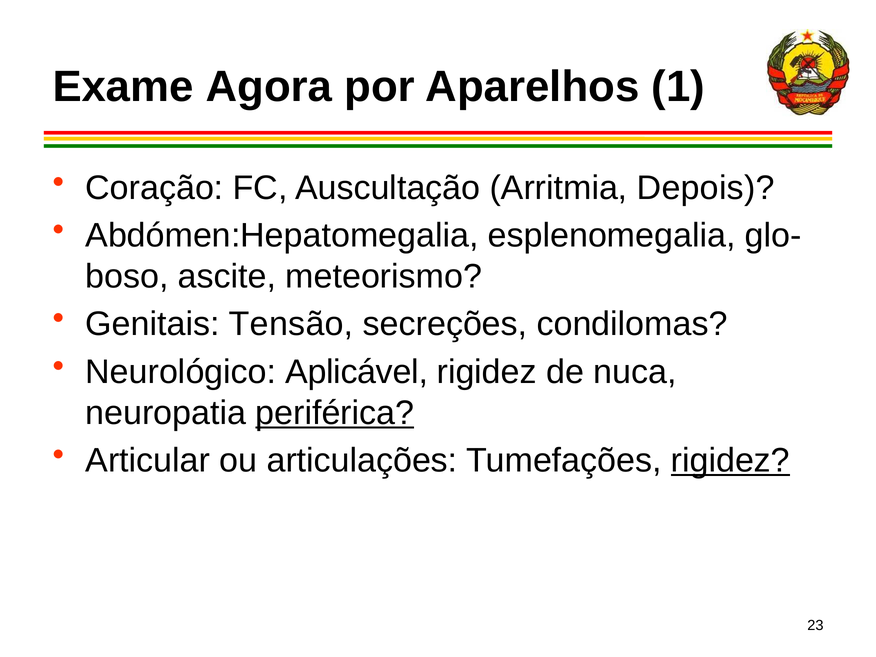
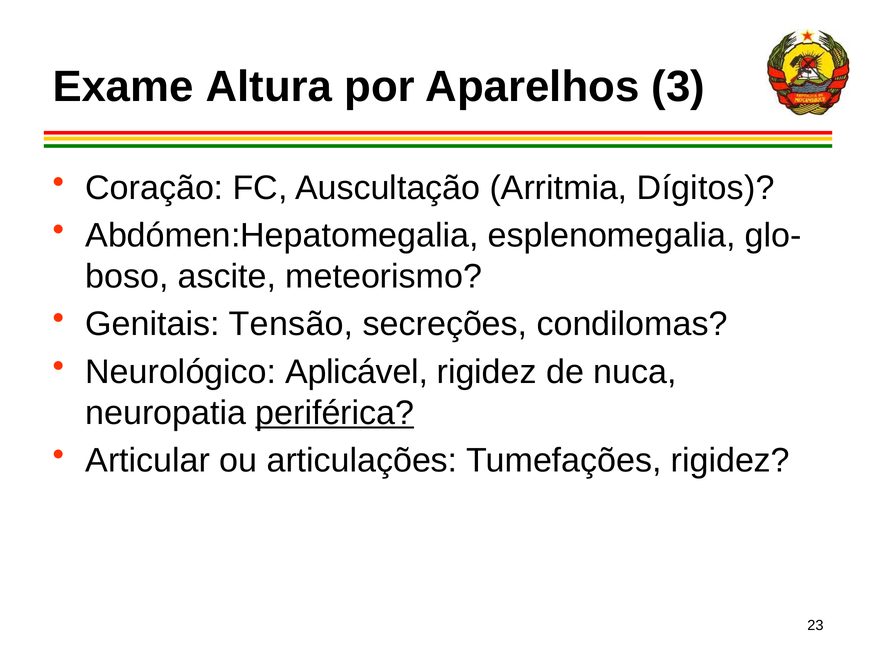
Agora: Agora -> Altura (269, 87)
1: 1 -> 3 (678, 87)
Depois: Depois -> Dígitos (706, 188)
rigidez underline: present -> none (730, 461)
